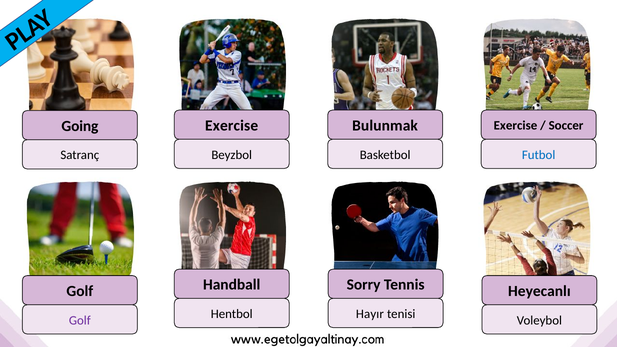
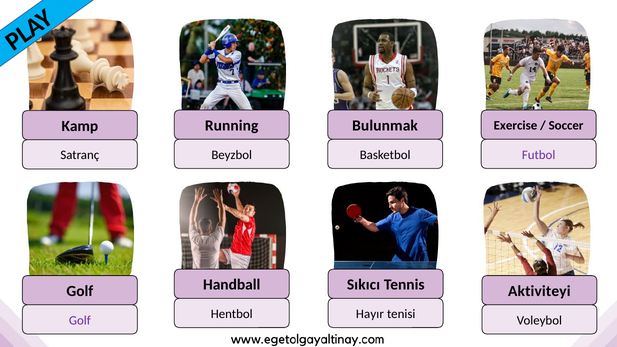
Exercise: Exercise -> Running (232, 126)
Going: Going -> Kamp (80, 126)
Futbol colour: blue -> purple (539, 155)
Sorry: Sorry -> Sıkıcı (364, 285)
Heyecanlı: Heyecanlı -> Aktiviteyi (539, 291)
